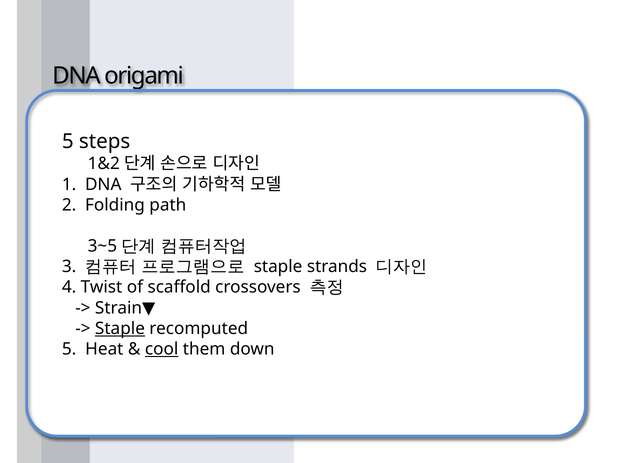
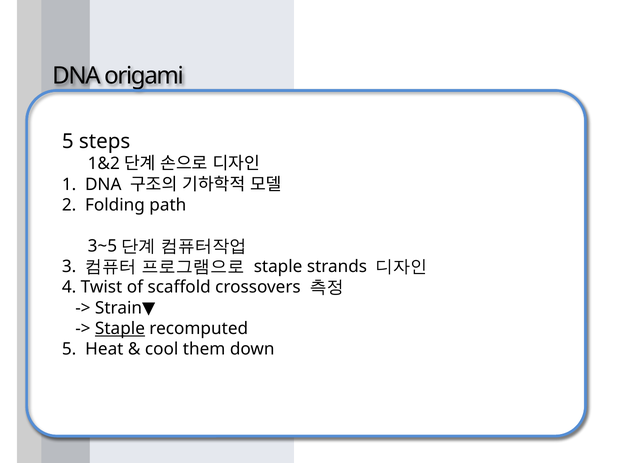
cool underline: present -> none (162, 349)
